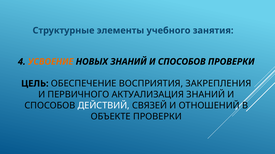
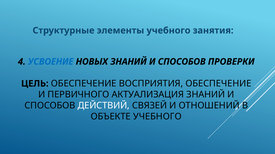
УСВОЕНИЕ colour: orange -> blue (51, 62)
ВОСПРИЯТИЯ ЗАКРЕПЛЕНИЯ: ЗАКРЕПЛЕНИЯ -> ОБЕСПЕЧЕНИЕ (218, 84)
ОБЪЕКТЕ ПРОВЕРКИ: ПРОВЕРКИ -> УЧЕБНОГО (157, 117)
